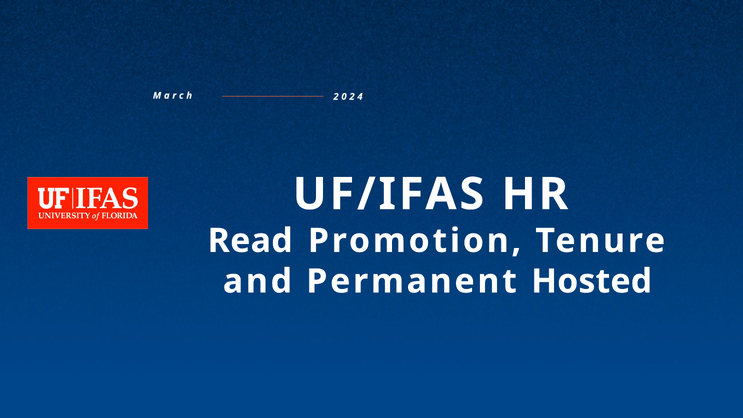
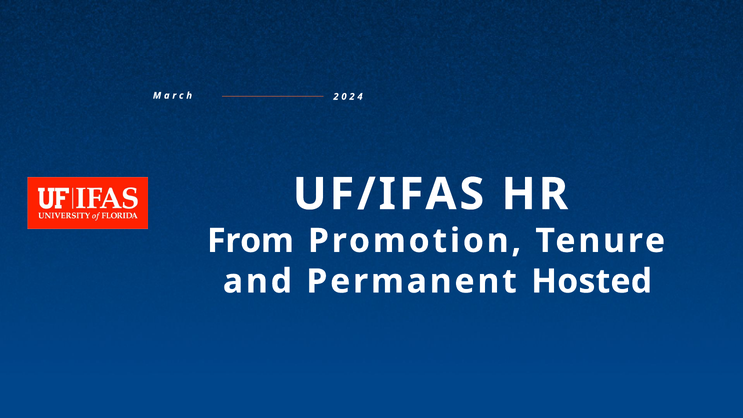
Read: Read -> From (250, 241)
